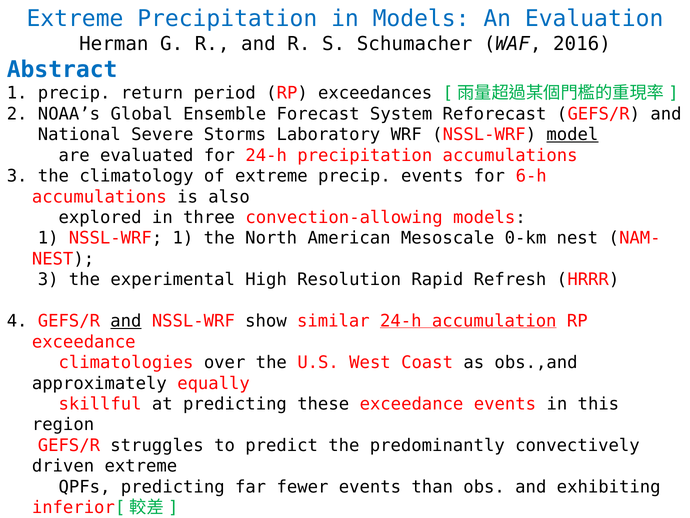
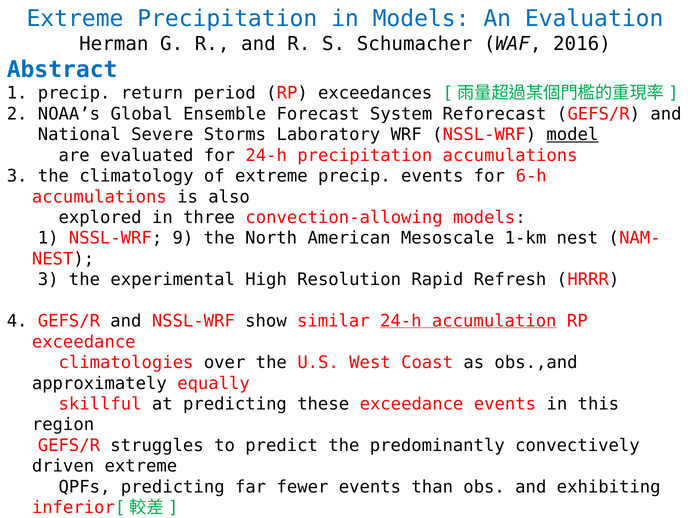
NSSL-WRF 1: 1 -> 9 (183, 238)
0-km: 0-km -> 1-km (525, 238)
and underline: present -> none (126, 321)
